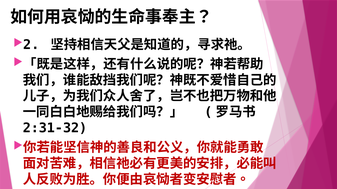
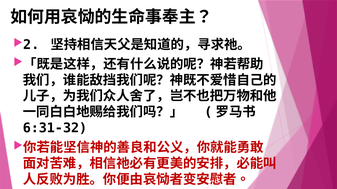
2:31-32: 2:31-32 -> 6:31-32 (55, 128)
